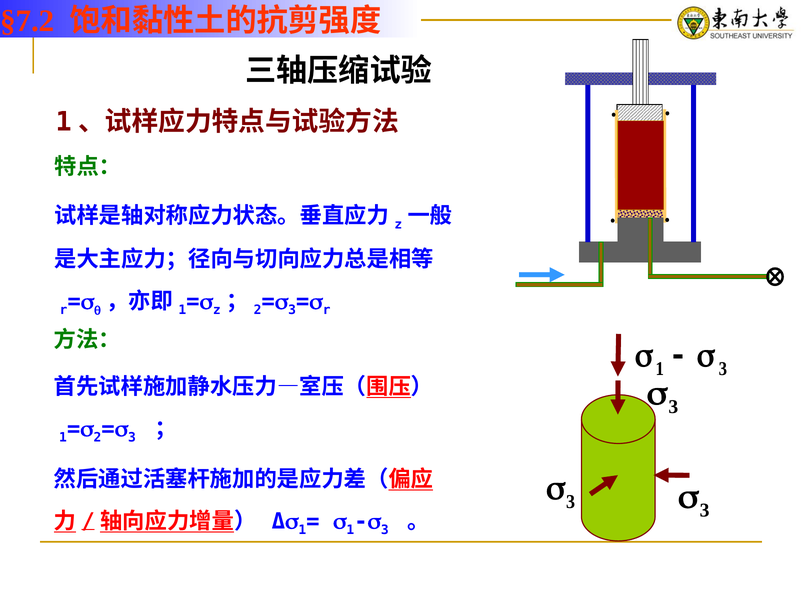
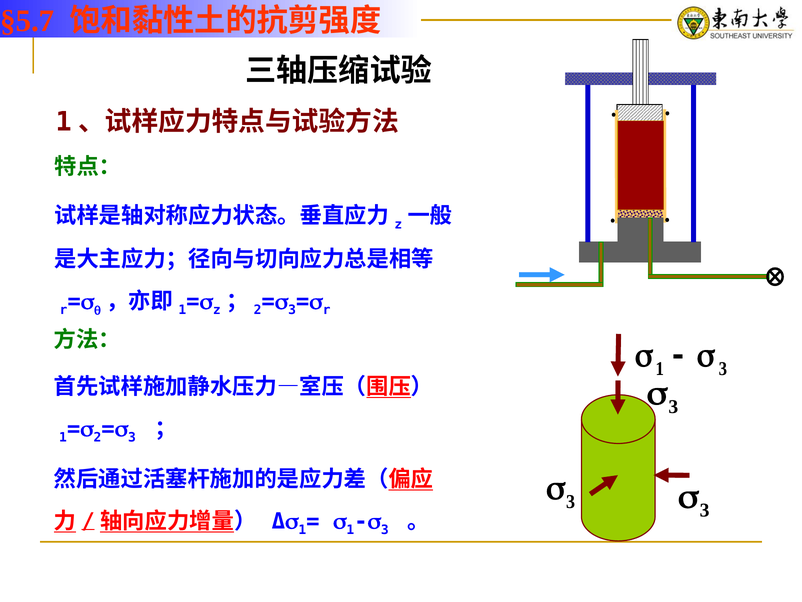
§7.2: §7.2 -> §5.7 (27, 21)
